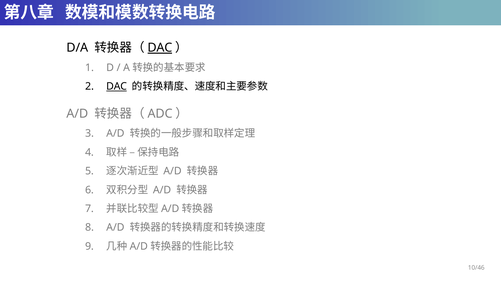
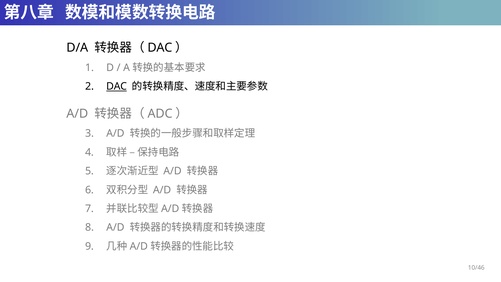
DAC underline: present -> none (160, 48)
